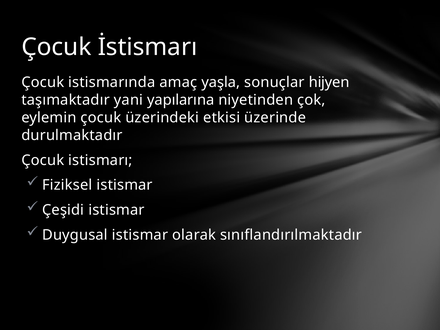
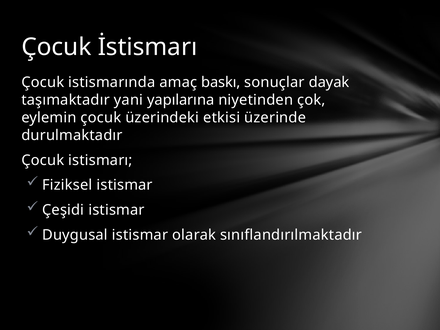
yaşla: yaşla -> baskı (221, 82)
hijyen: hijyen -> dayak (329, 82)
